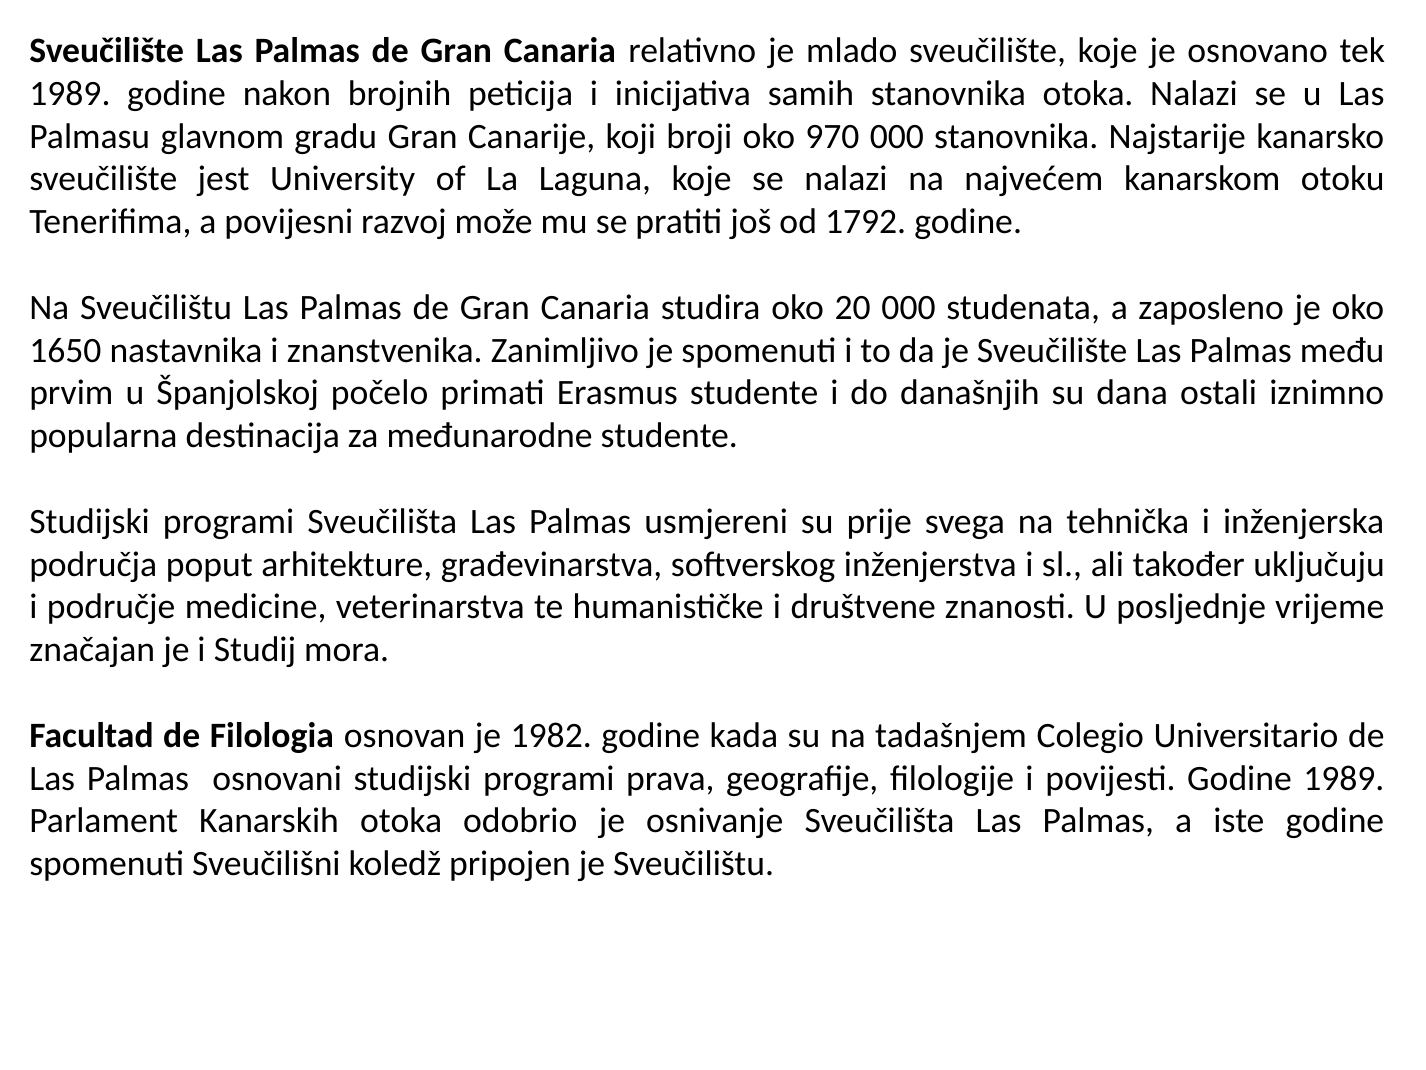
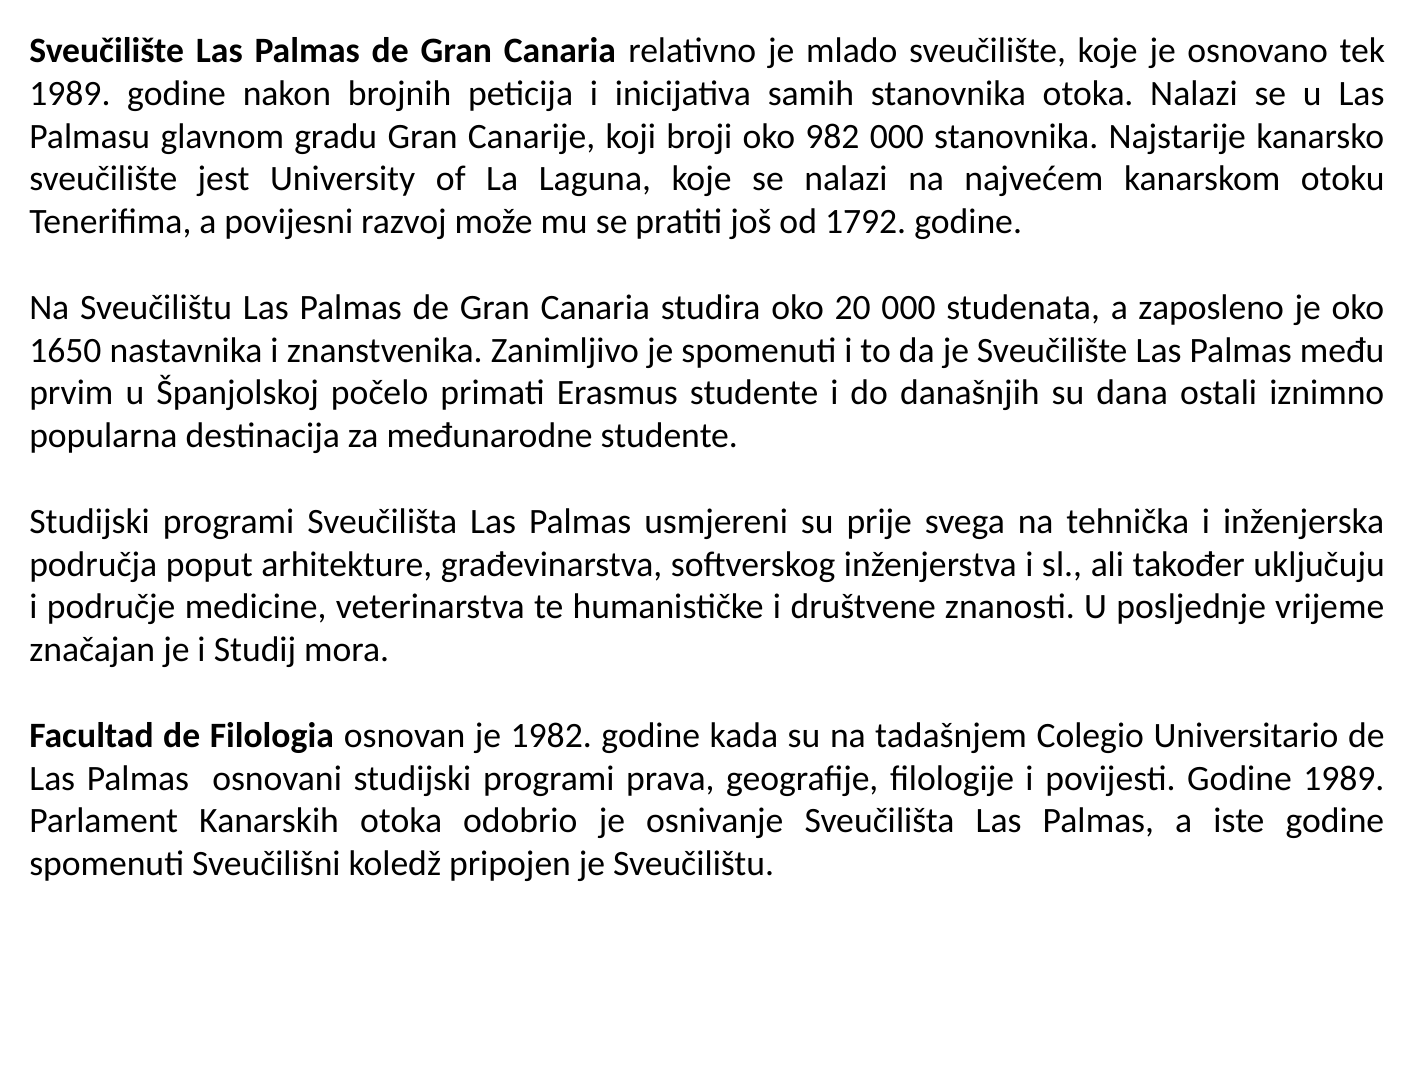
970: 970 -> 982 (832, 136)
